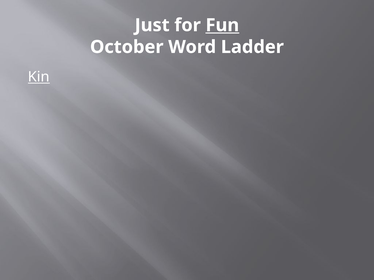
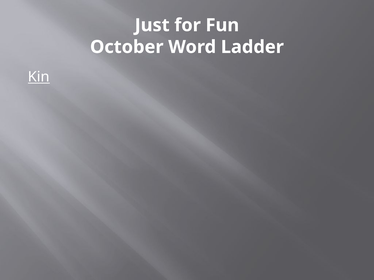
Fun underline: present -> none (222, 25)
